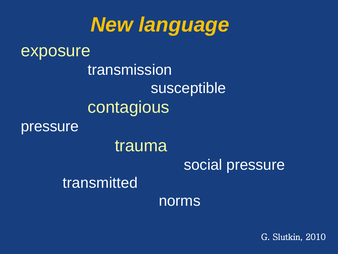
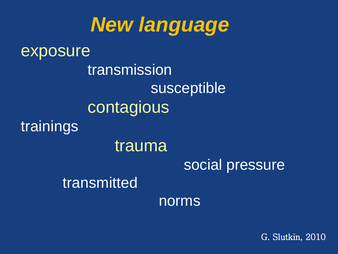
pressure: pressure -> trainings (50, 126)
